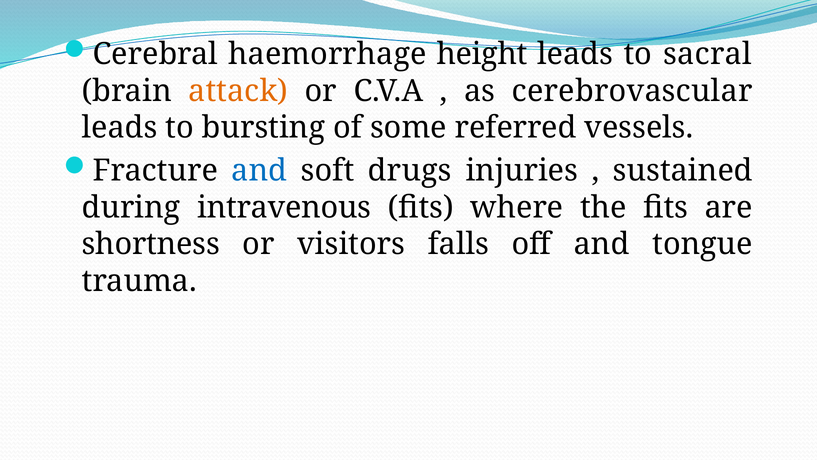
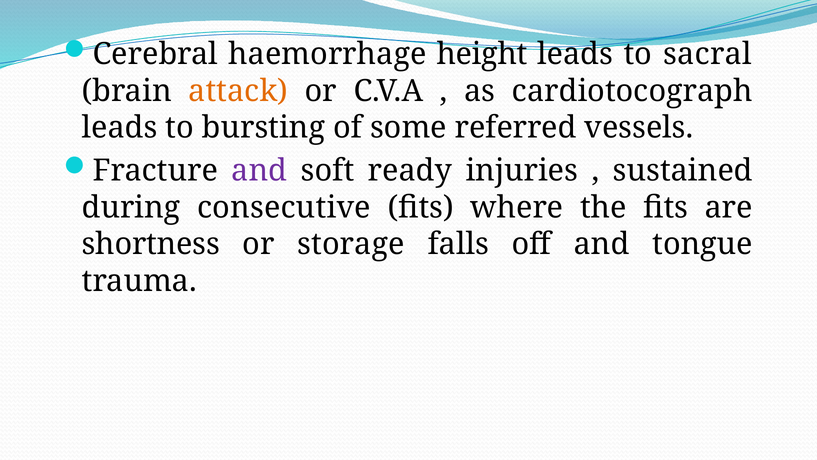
cerebrovascular: cerebrovascular -> cardiotocograph (632, 91)
and colour: blue -> purple (259, 171)
drugs: drugs -> ready (410, 171)
intravenous: intravenous -> consecutive (284, 207)
visitors: visitors -> storage (351, 244)
